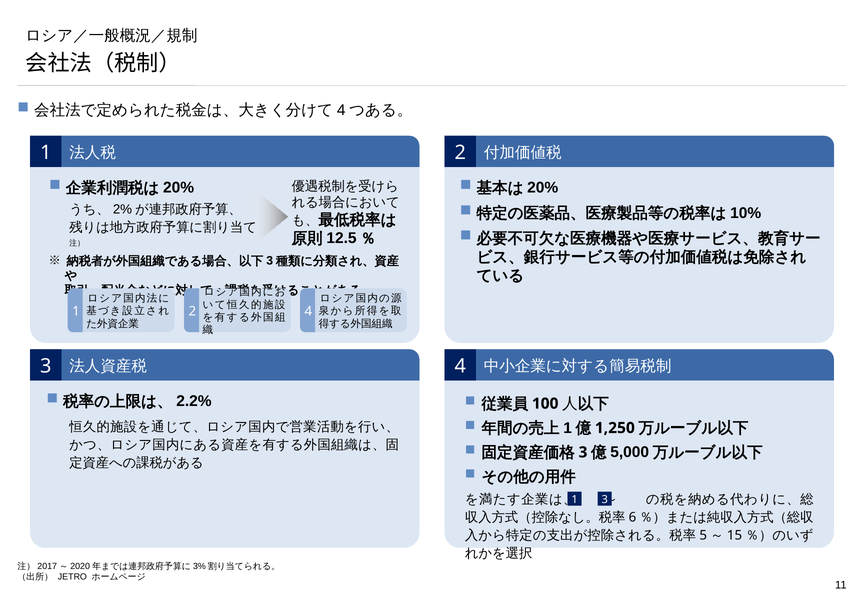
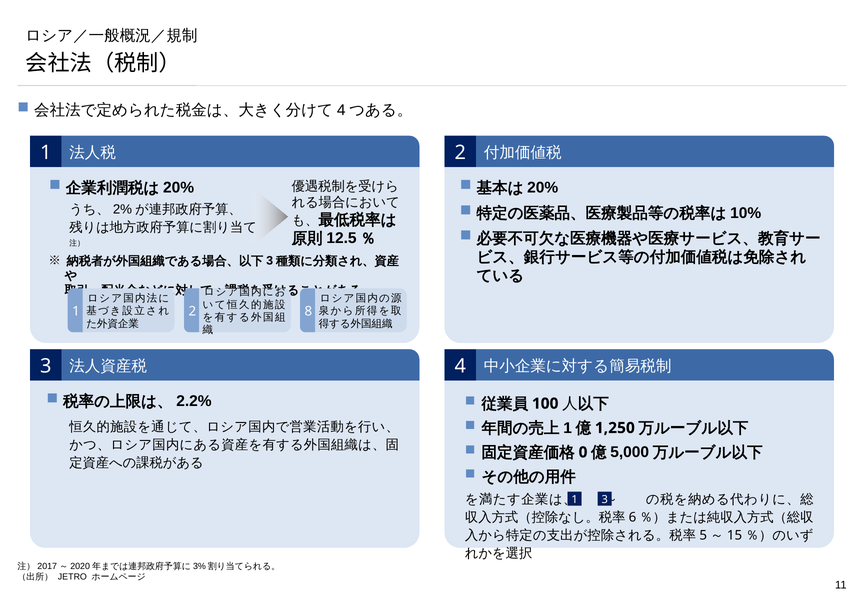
1 4: 4 -> 8 (308, 311)
3: 3 -> 0 (583, 452)
